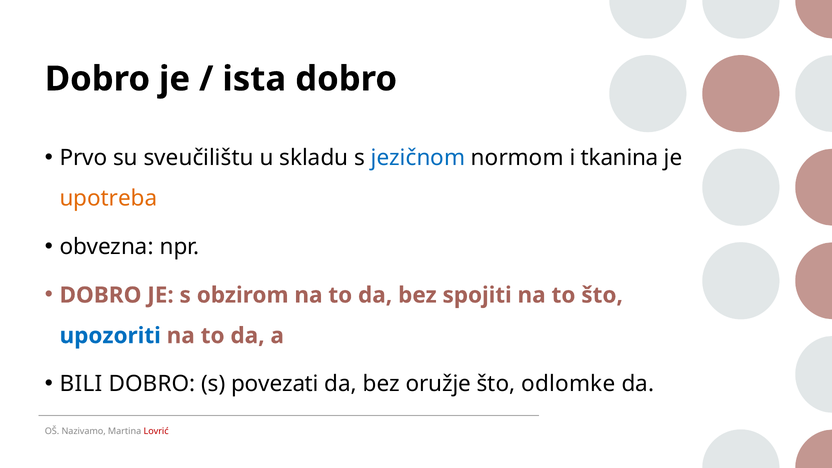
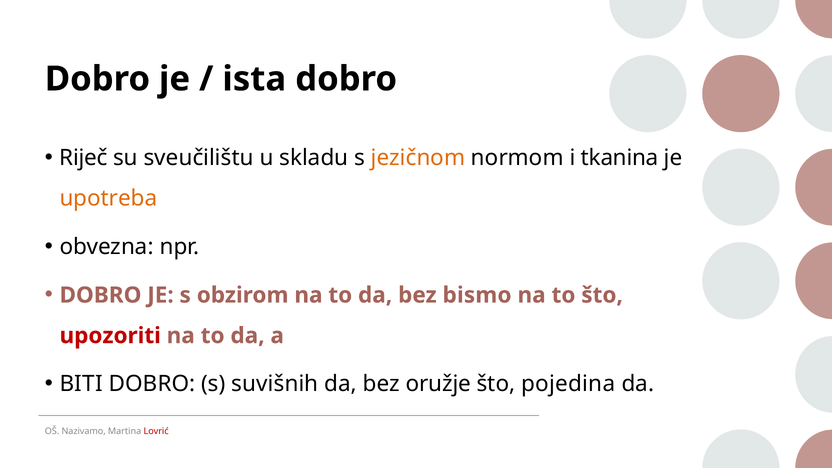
Prvo: Prvo -> Riječ (83, 158)
jezičnom colour: blue -> orange (418, 158)
spojiti: spojiti -> bismo (477, 295)
upozoriti colour: blue -> red (110, 336)
BILI: BILI -> BITI (81, 384)
povezati: povezati -> suvišnih (275, 384)
odlomke: odlomke -> pojedina (568, 384)
